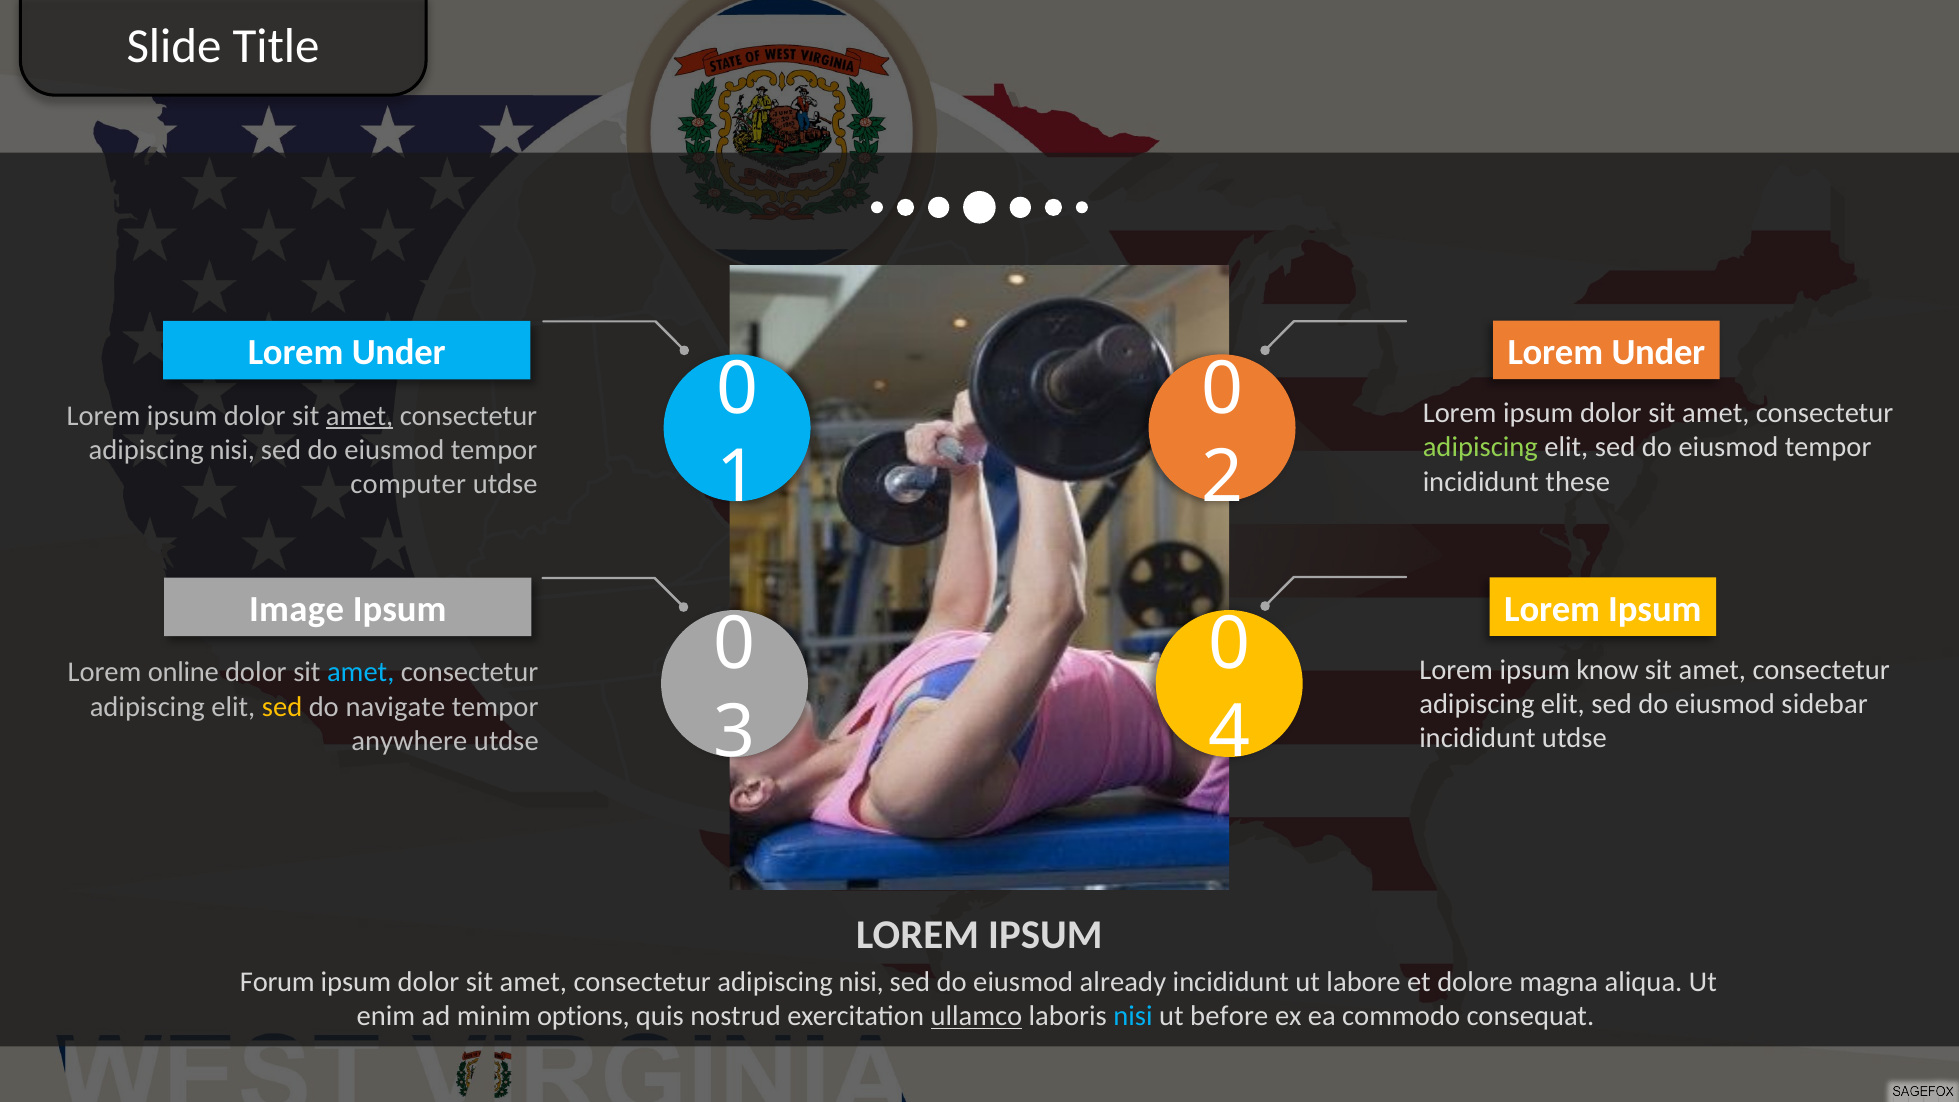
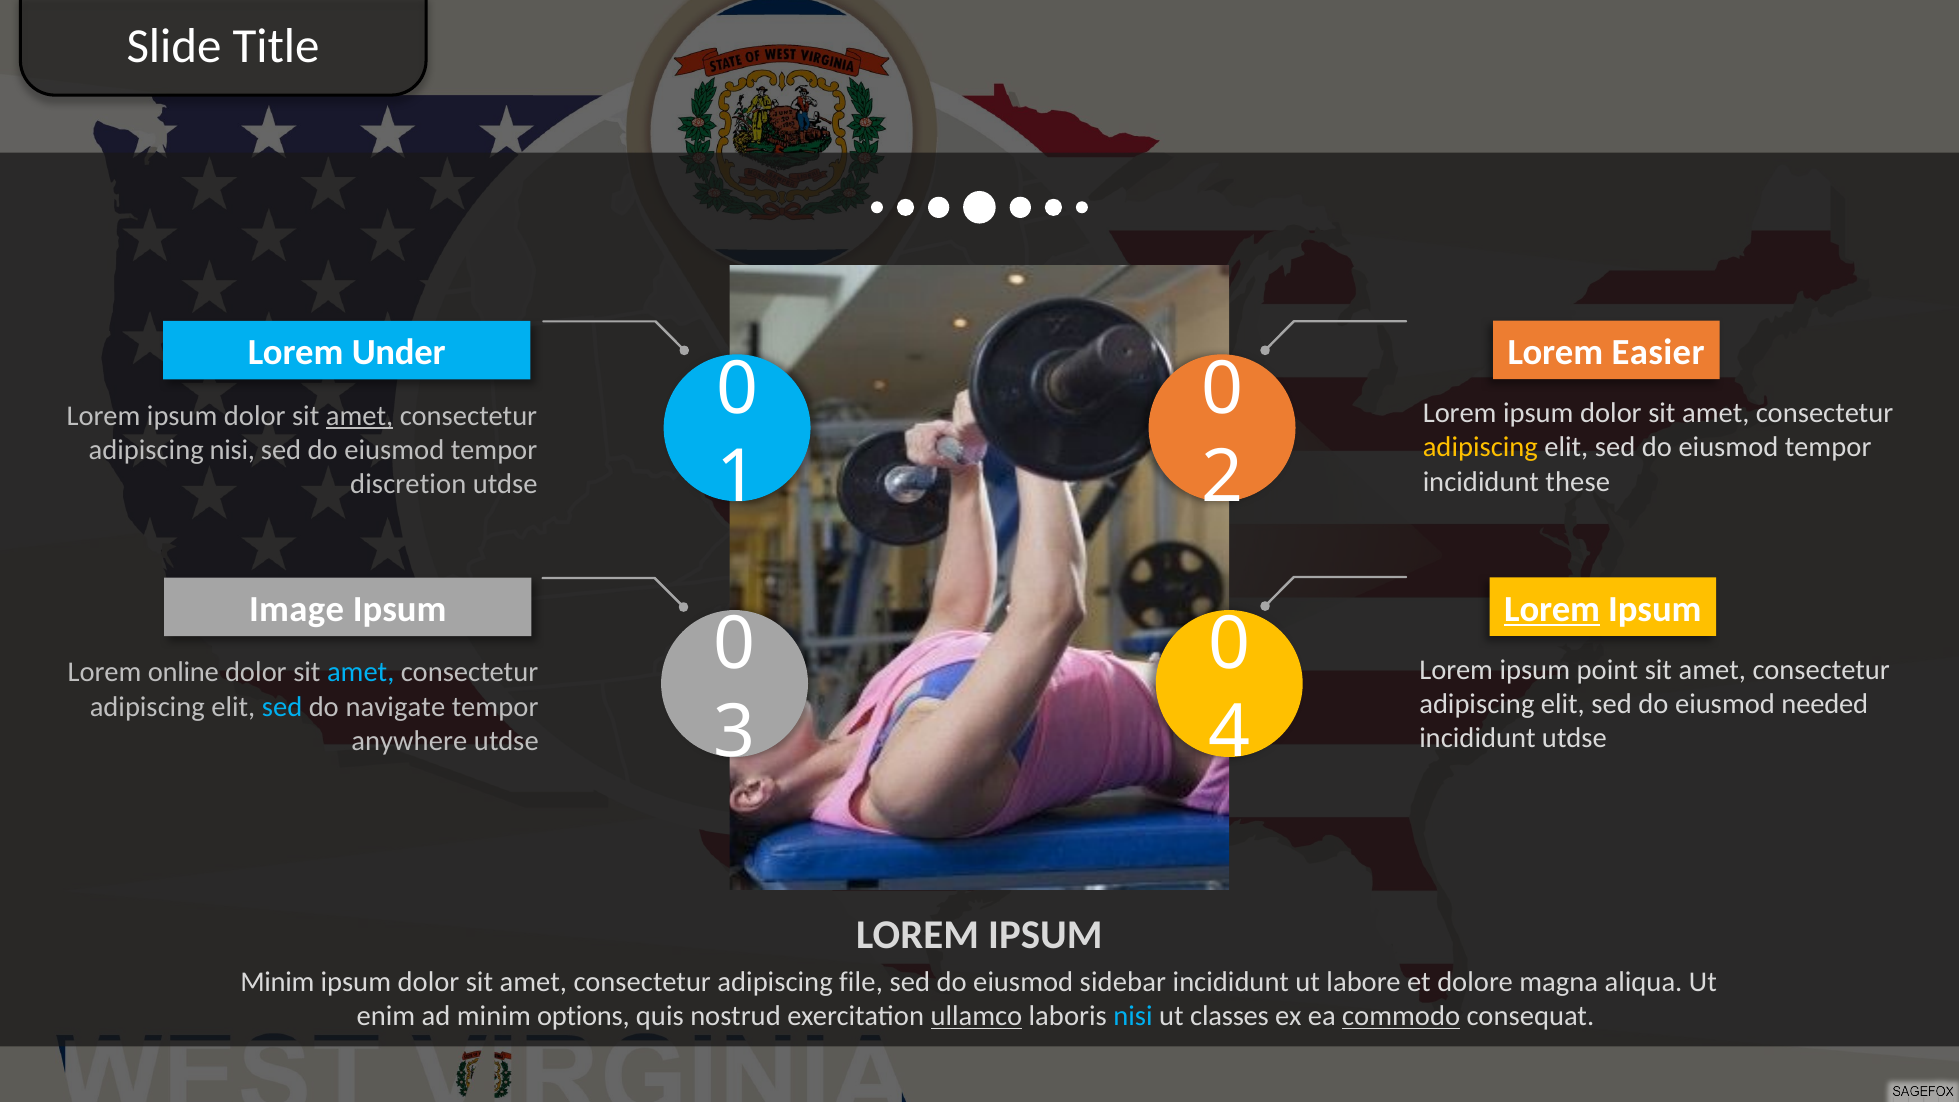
Under: Under -> Easier (1658, 352)
adipiscing colour: light green -> yellow (1480, 448)
computer: computer -> discretion (408, 484)
Lorem underline: none -> present (1552, 609)
know: know -> point (1607, 670)
sidebar: sidebar -> needed (1825, 704)
sed colour: yellow -> light blue (282, 707)
Forum: Forum -> Minim (277, 982)
nisi: nisi -> file (861, 982)
already: already -> sidebar (1123, 982)
before: before -> classes (1230, 1016)
commodo underline: none -> present (1401, 1016)
